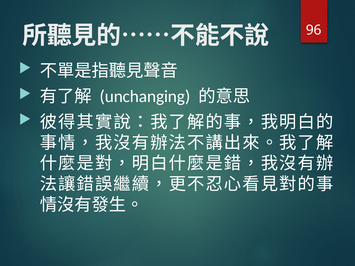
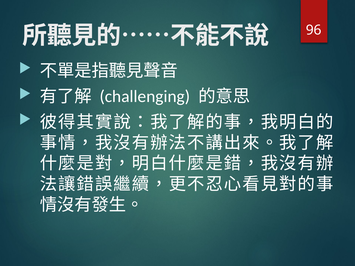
unchanging: unchanging -> challenging (145, 97)
